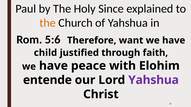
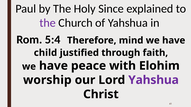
the colour: orange -> purple (48, 23)
5:6: 5:6 -> 5:4 (53, 40)
want: want -> mind (131, 41)
entende: entende -> worship (47, 80)
